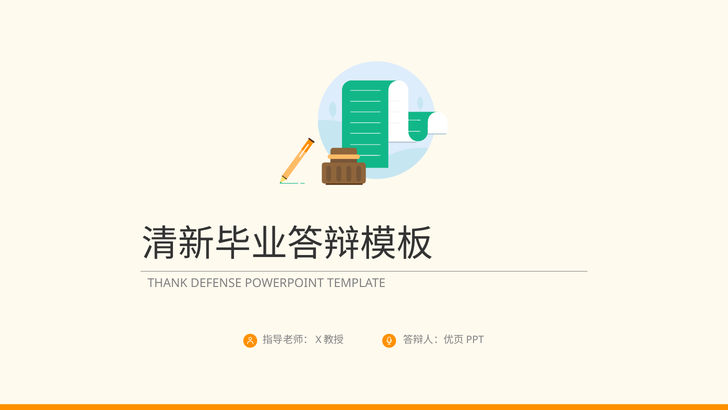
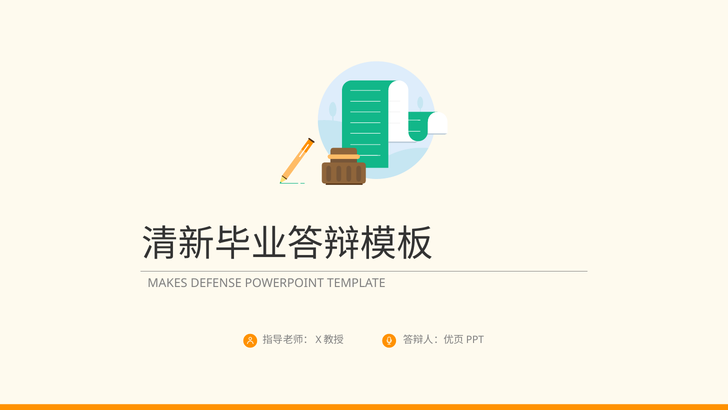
THANK: THANK -> MAKES (167, 283)
